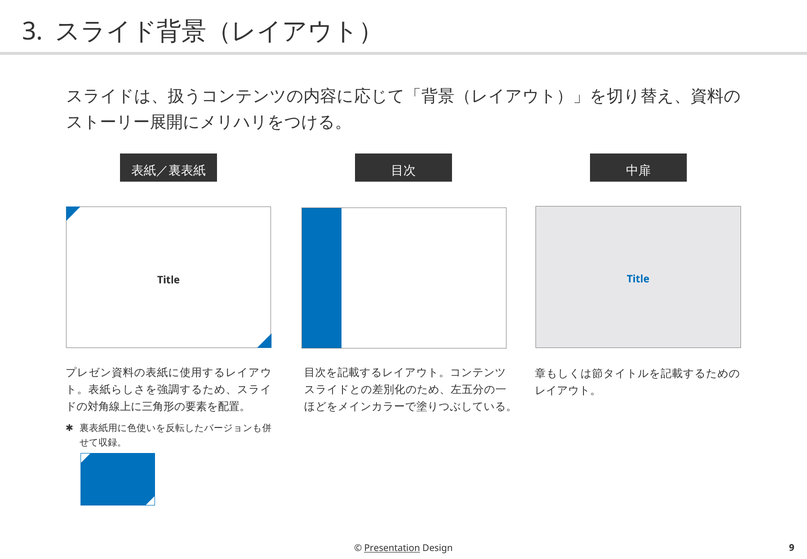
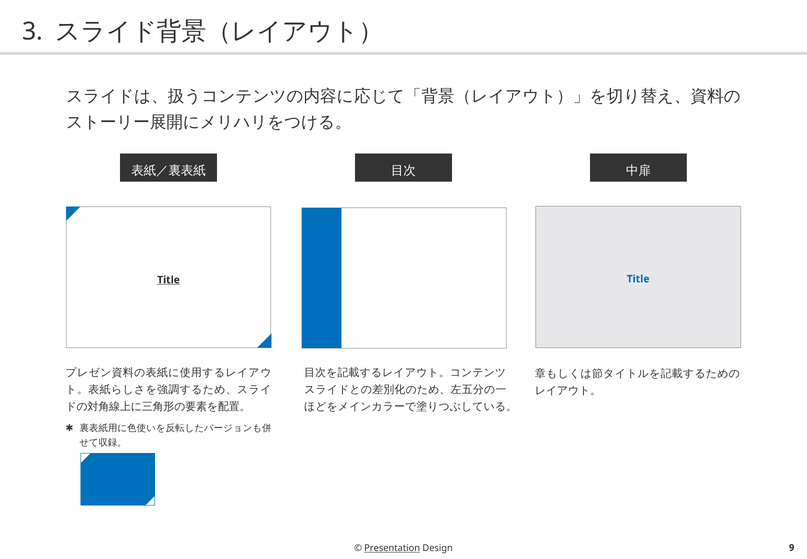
Title underline: none -> present (168, 280)
